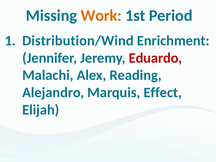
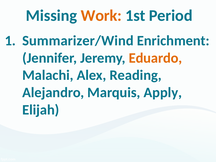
Distribution/Wind: Distribution/Wind -> Summarizer/Wind (78, 41)
Eduardo colour: red -> orange (155, 58)
Effect: Effect -> Apply (163, 93)
